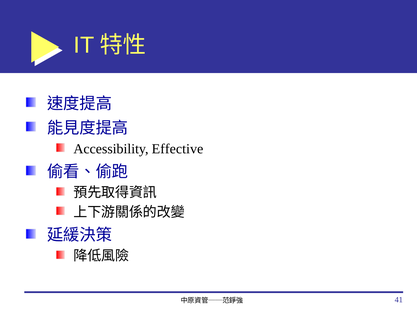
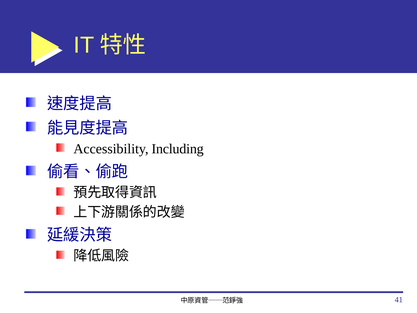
Effective: Effective -> Including (178, 149)
